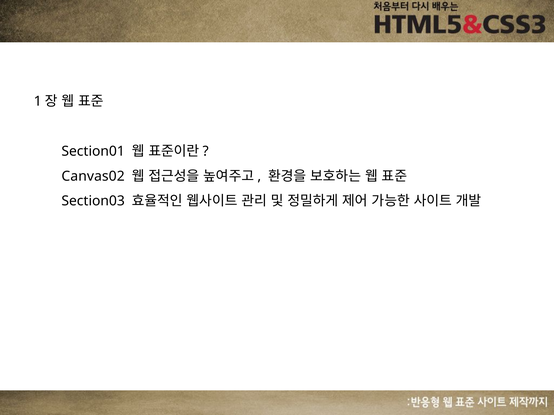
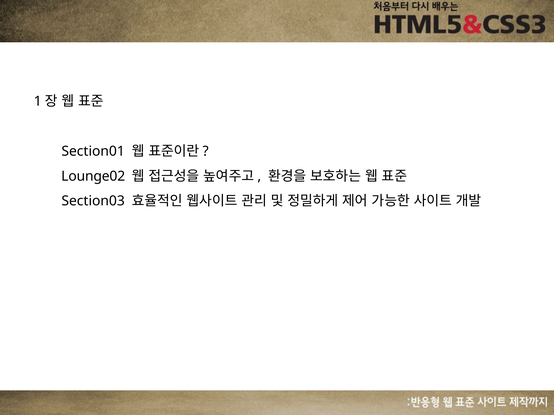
Canvas02: Canvas02 -> Lounge02 (93, 176)
